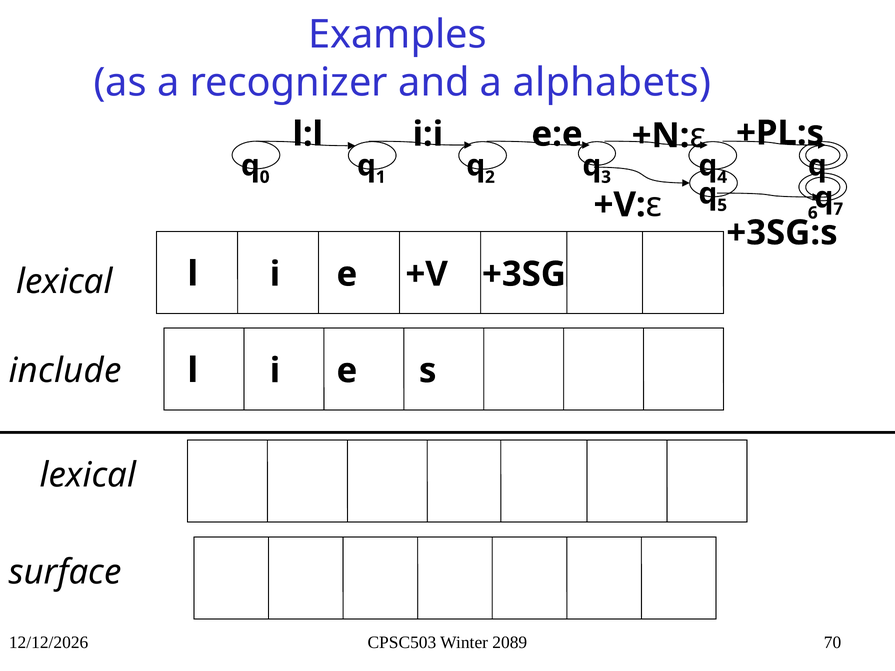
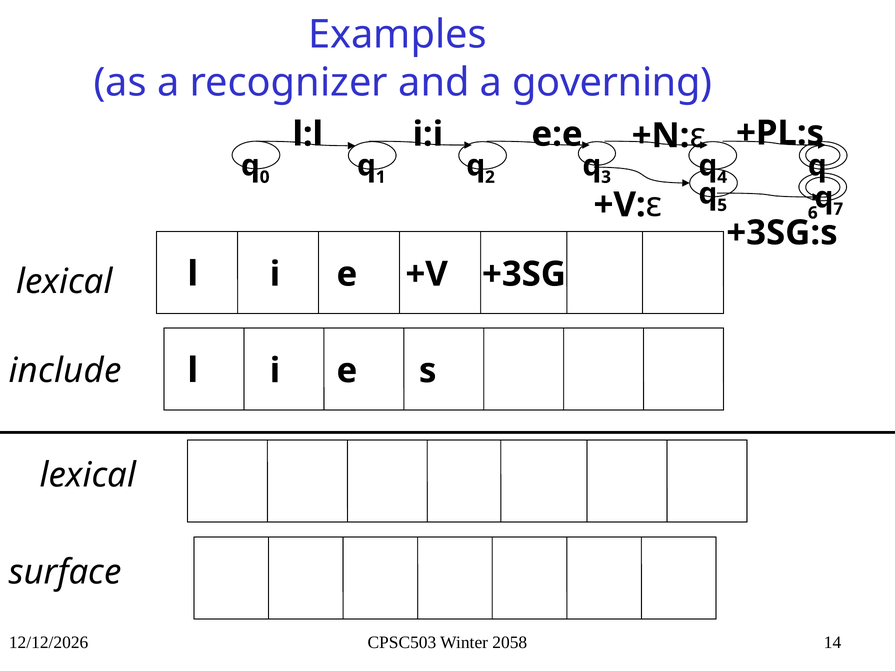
alphabets: alphabets -> governing (612, 83)
2089: 2089 -> 2058 (510, 643)
70: 70 -> 14 (833, 643)
